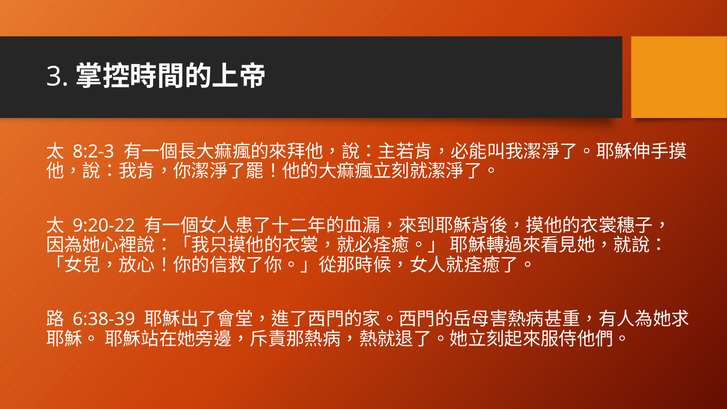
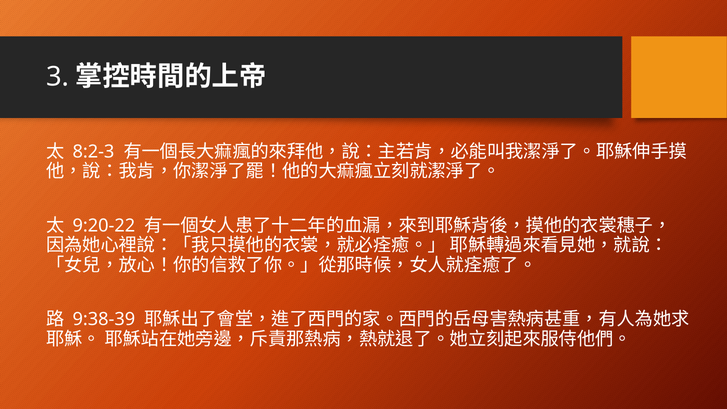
6:38-39: 6:38-39 -> 9:38-39 (104, 319)
